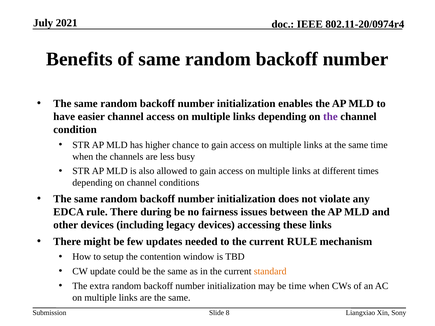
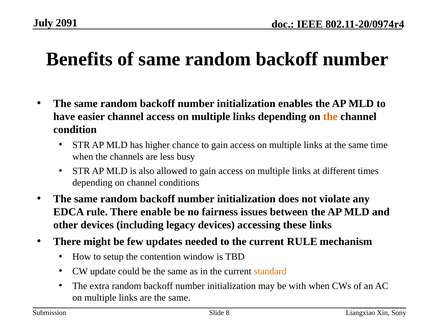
2021: 2021 -> 2091 (67, 23)
the colour: purple -> orange (330, 117)
during: during -> enable (156, 212)
be time: time -> with (297, 286)
